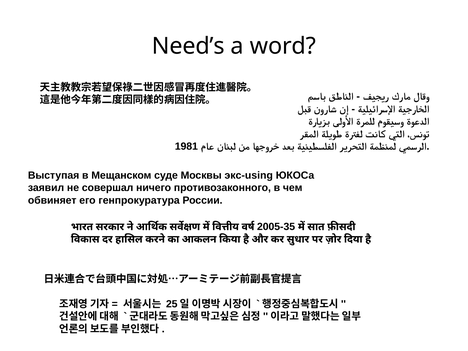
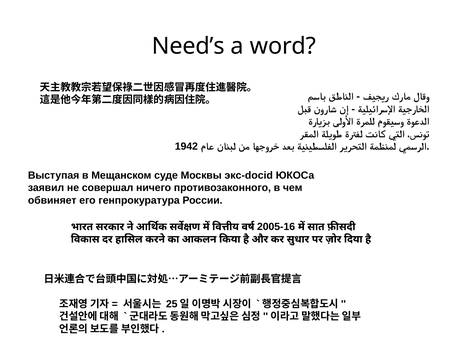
1981: 1981 -> 1942 (186, 146)
экс-using: экс-using -> экс-docid (249, 175)
2005-35: 2005-35 -> 2005-16 (276, 227)
